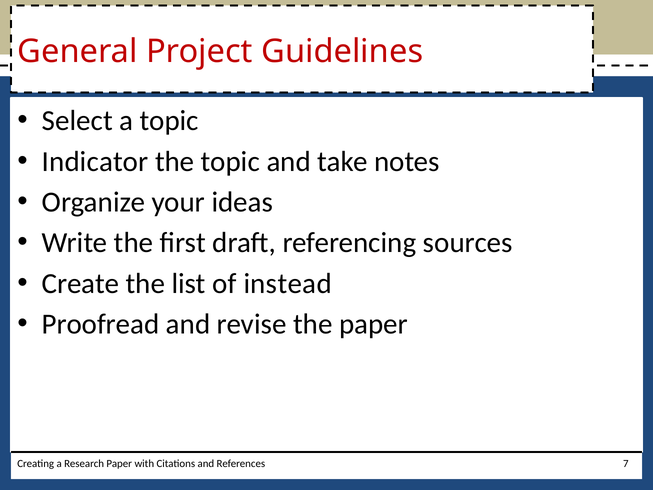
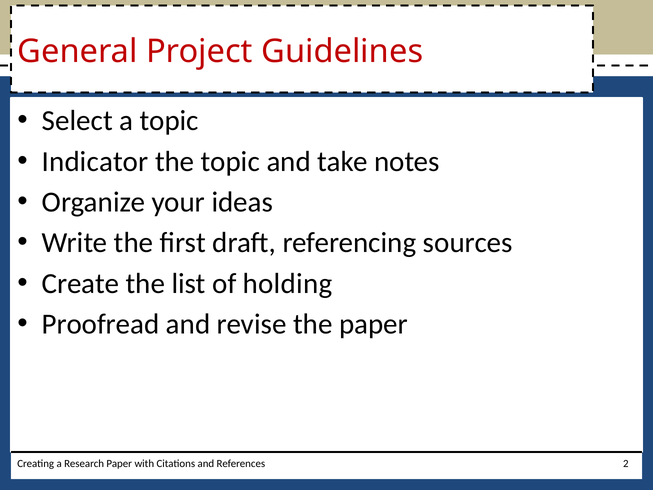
instead: instead -> holding (288, 283)
7: 7 -> 2 (626, 463)
